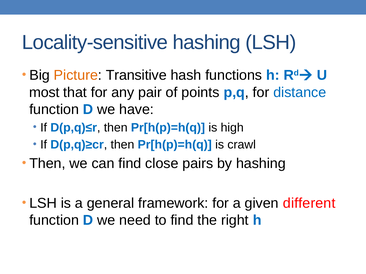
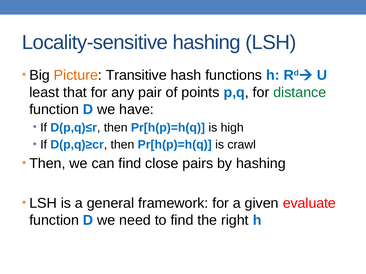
most: most -> least (44, 93)
distance colour: blue -> green (300, 93)
different: different -> evaluate (309, 204)
